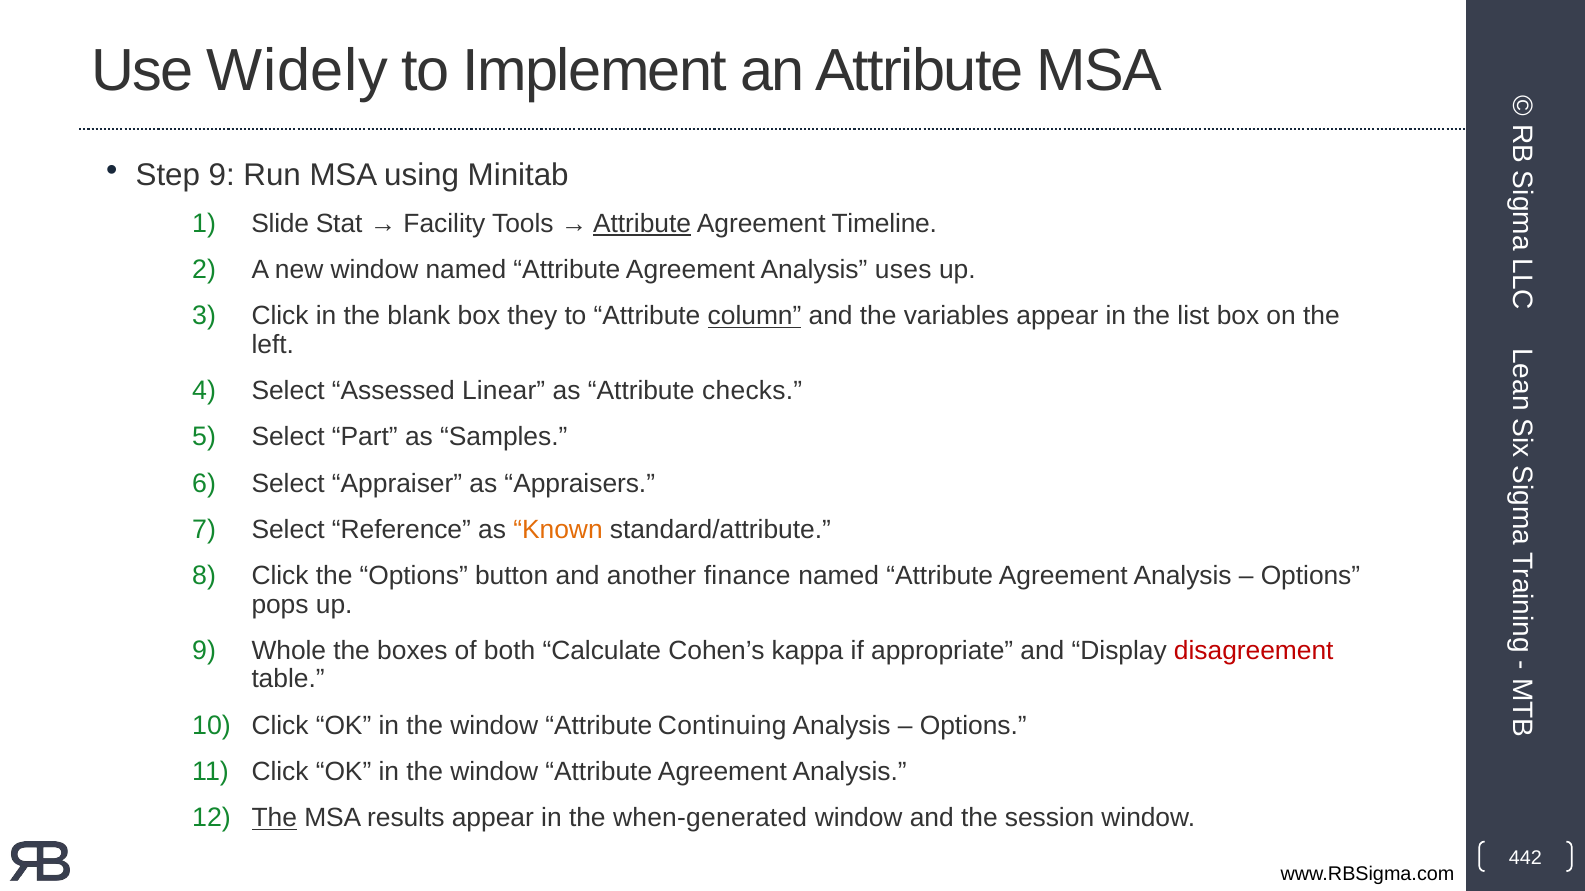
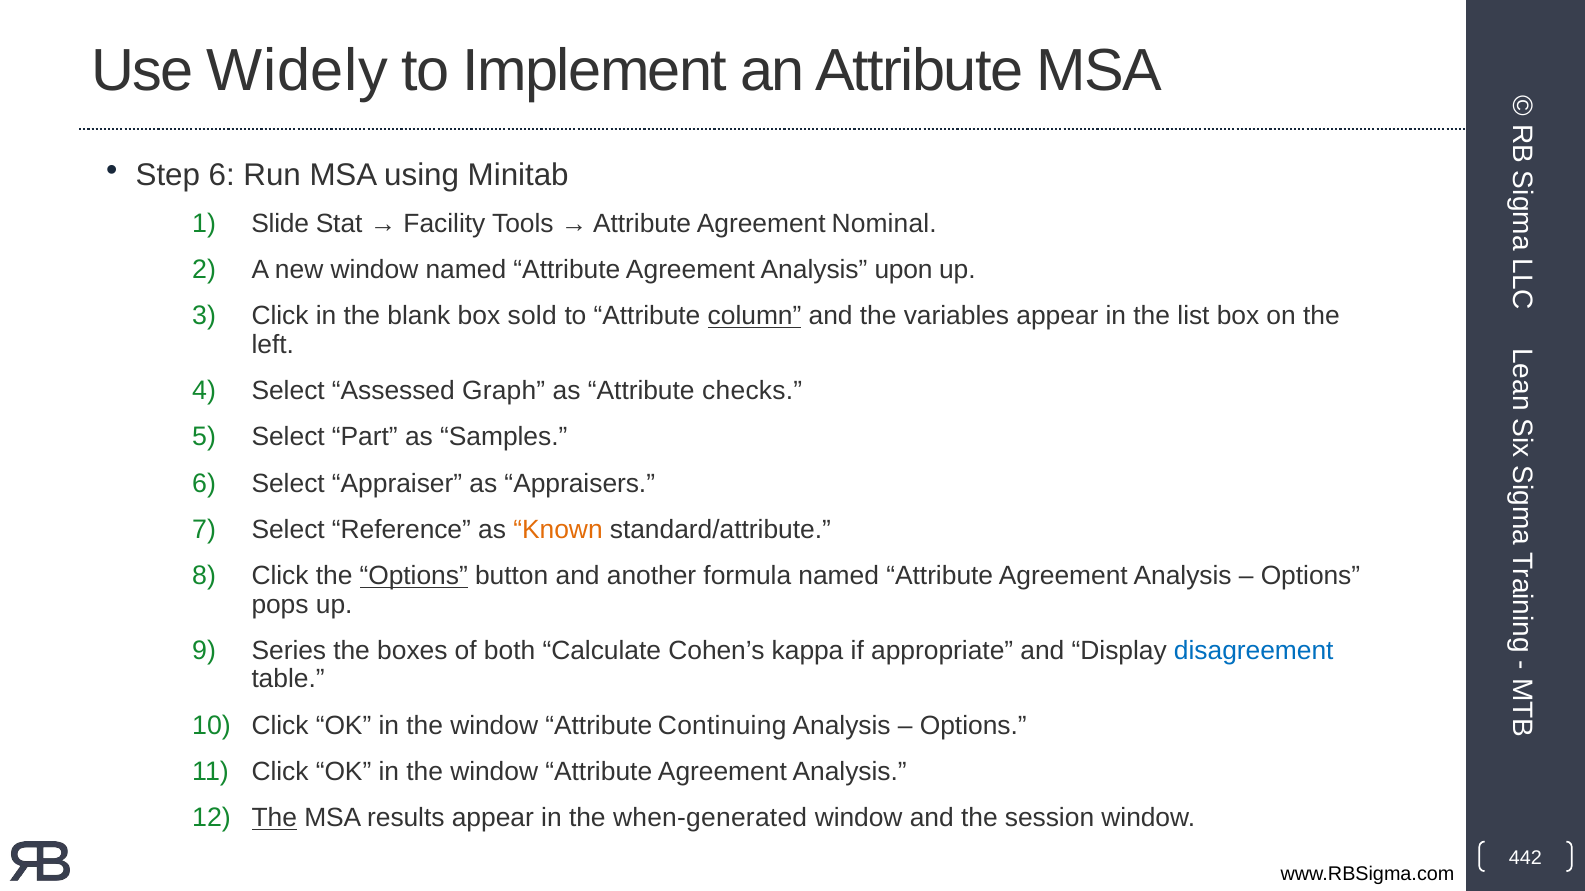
Step 9: 9 -> 6 (222, 176)
Attribute underline: present -> none (642, 224)
Timeline: Timeline -> Nominal (884, 224)
uses: uses -> upon (903, 270)
they: they -> sold (532, 316)
Linear: Linear -> Graph (504, 391)
Options underline: none -> present (414, 576)
finance: finance -> formula (747, 576)
Whole: Whole -> Series (289, 651)
disagreement colour: red -> blue (1254, 651)
